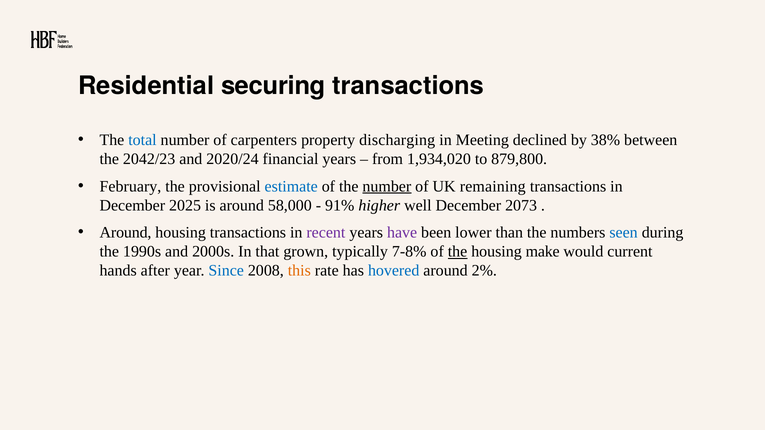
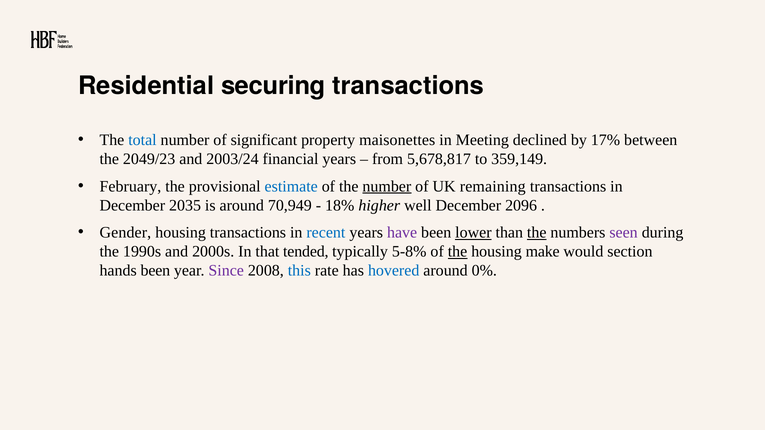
carpenters: carpenters -> significant (264, 140)
discharging: discharging -> maisonettes (397, 140)
38%: 38% -> 17% (605, 140)
2042/23: 2042/23 -> 2049/23 (149, 159)
2020/24: 2020/24 -> 2003/24 (232, 159)
1,934,020: 1,934,020 -> 5,678,817 (439, 159)
879,800: 879,800 -> 359,149 (519, 159)
2025: 2025 -> 2035 (185, 206)
58,000: 58,000 -> 70,949 (290, 206)
91%: 91% -> 18% (340, 206)
2073: 2073 -> 2096 (521, 206)
Around: Around -> Gender (125, 233)
recent colour: purple -> blue (326, 233)
lower underline: none -> present (473, 233)
the underline: none -> present (537, 233)
seen colour: blue -> purple (624, 233)
grown: grown -> tended (306, 252)
7-8%: 7-8% -> 5-8% (409, 252)
current: current -> section (630, 252)
hands after: after -> been (155, 271)
Since colour: blue -> purple (226, 271)
this colour: orange -> blue (299, 271)
2%: 2% -> 0% (484, 271)
